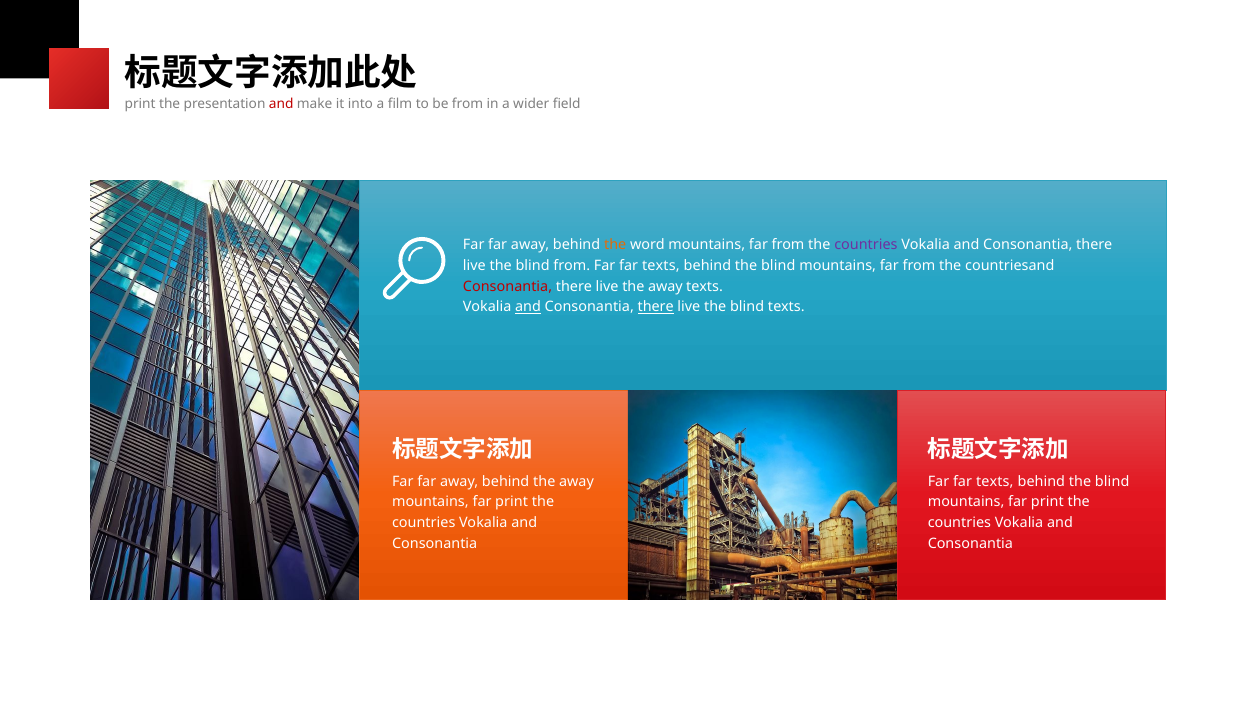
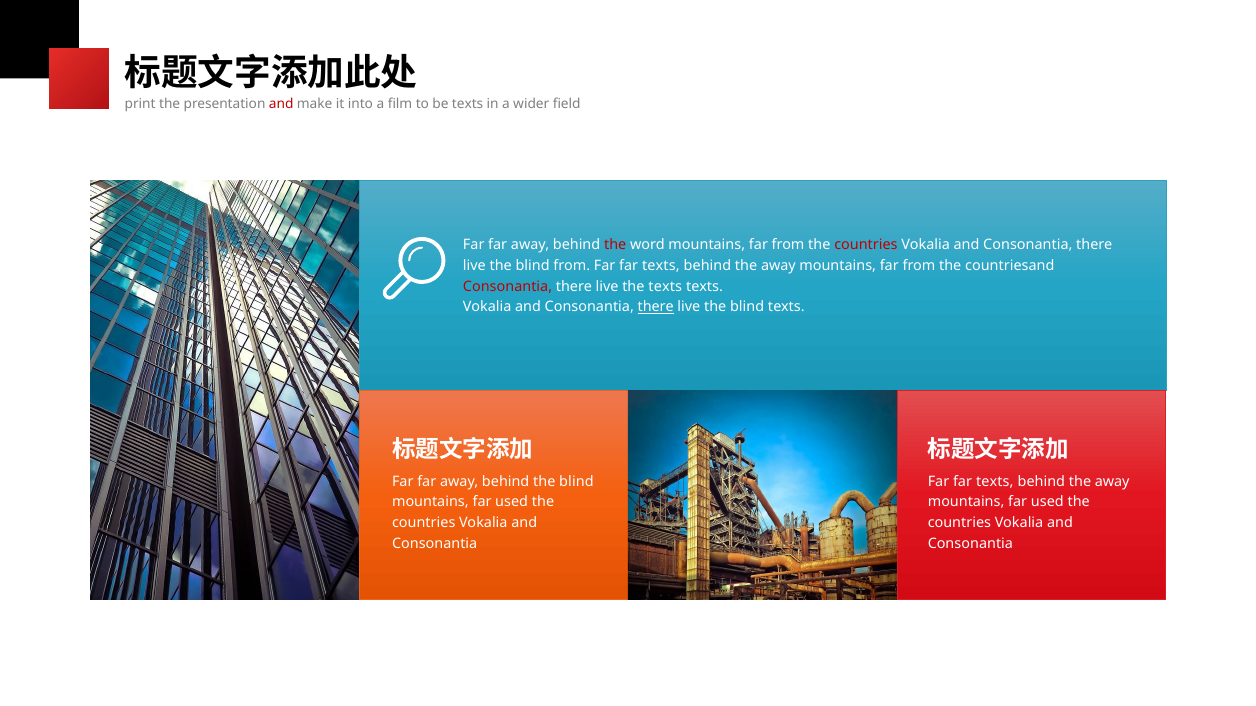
be from: from -> texts (468, 104)
the colour: orange -> red (615, 245)
countries colour: purple -> red (866, 245)
blind: blind -> away (778, 266)
live the away: away -> texts (665, 287)
and underline: present -> none (528, 307)
behind the away: away -> blind (576, 482)
blind: blind -> away (1112, 482)
print: print -> used (512, 503)
print: print -> used (1047, 503)
